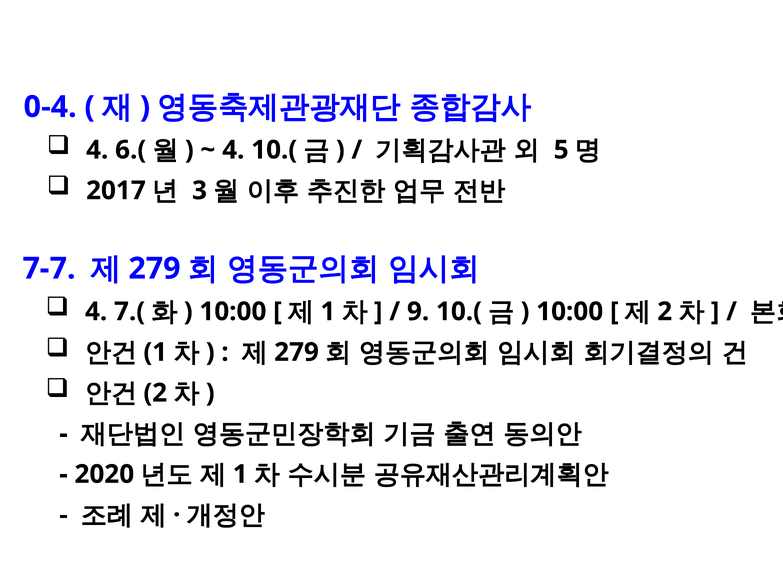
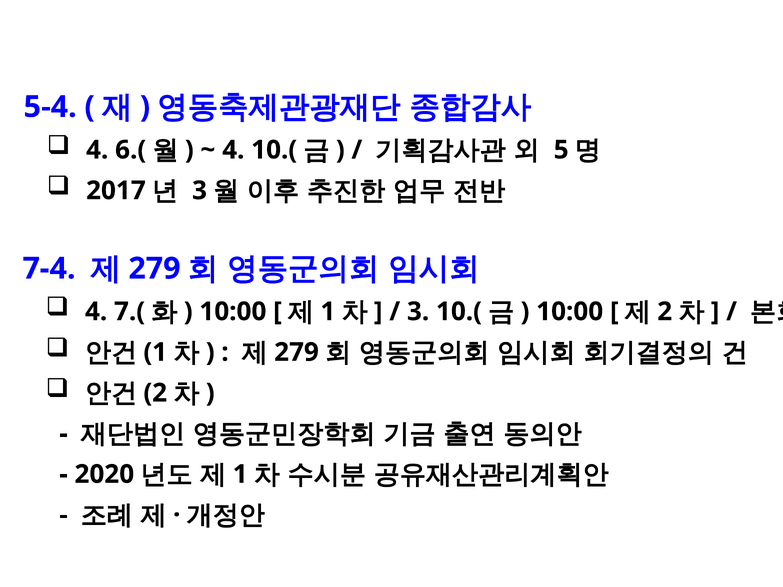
0-4: 0-4 -> 5-4 (50, 107)
7-7: 7-7 -> 7-4 (49, 269)
9: 9 -> 3 (418, 312)
